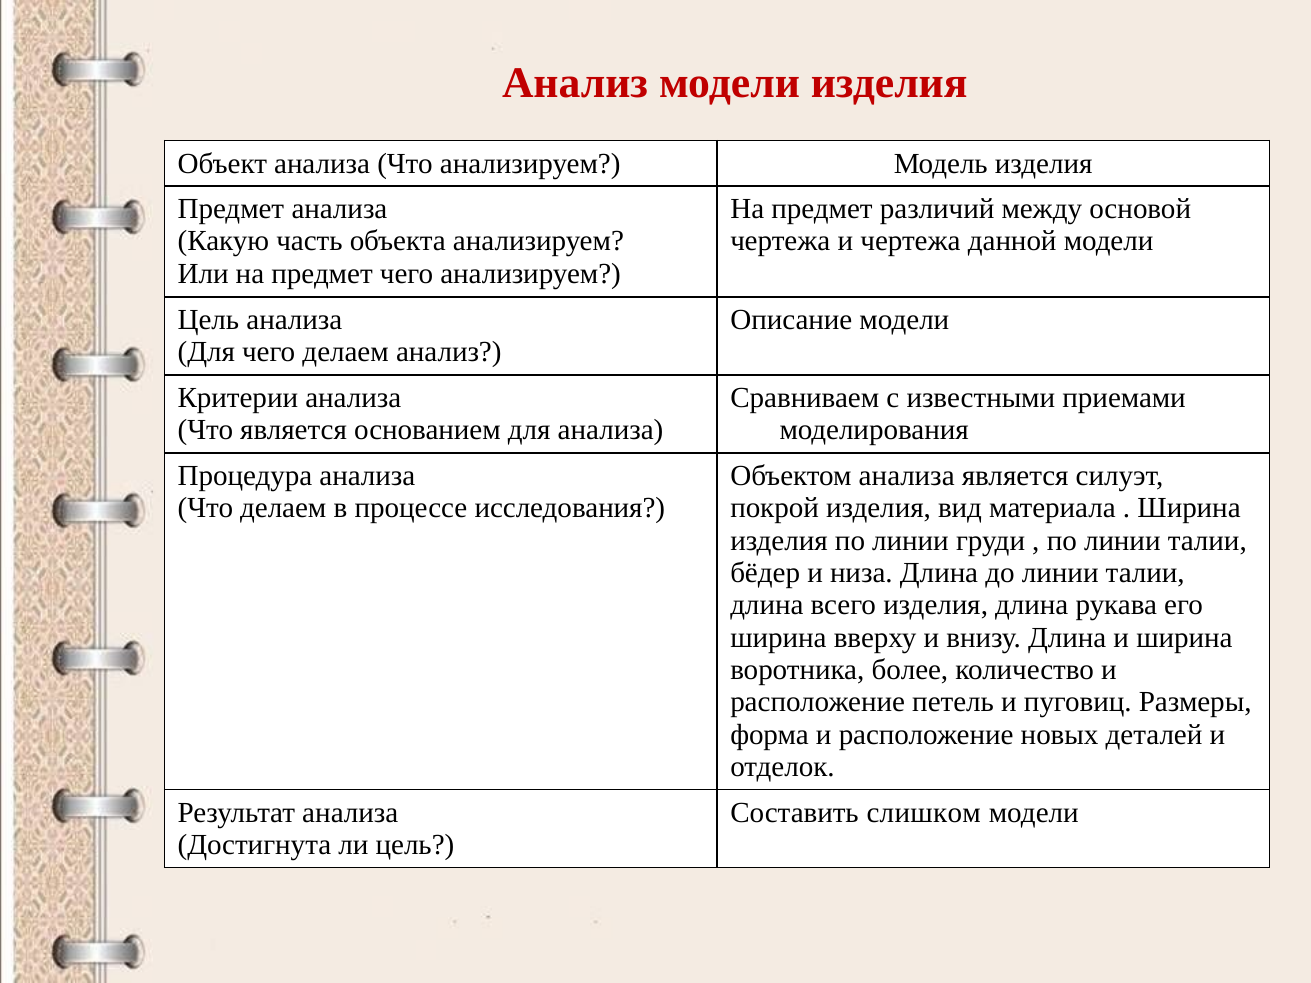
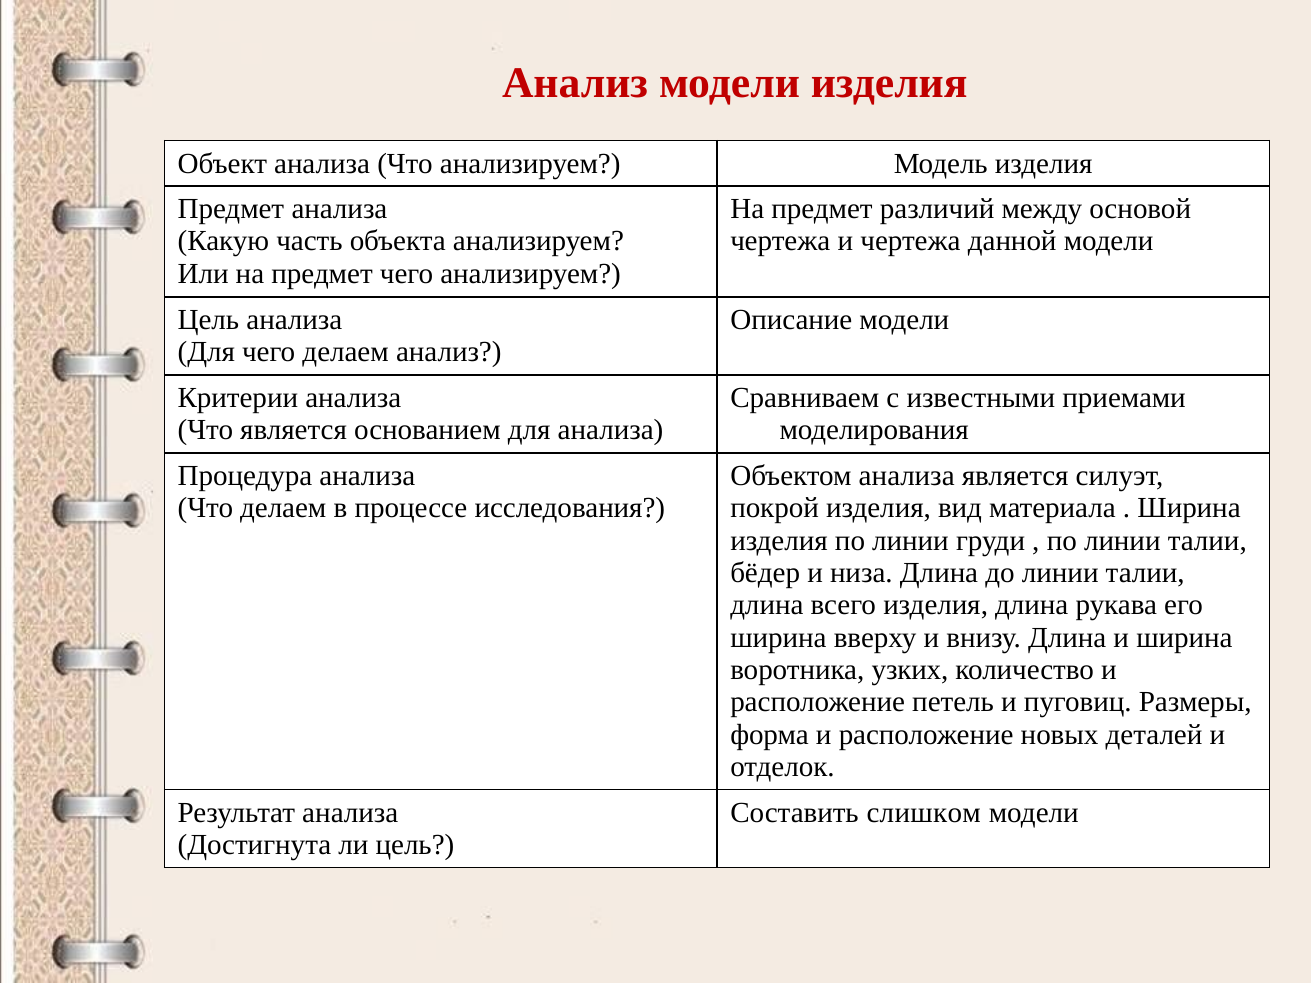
более: более -> узких (910, 670)
